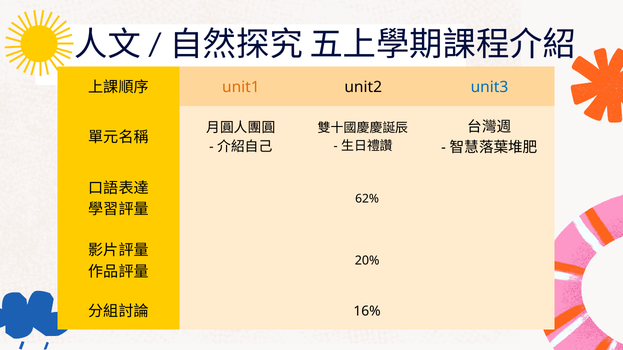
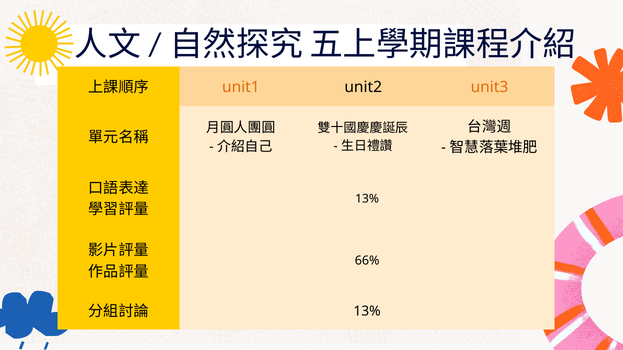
unit3 colour: blue -> orange (489, 87)
62%: 62% -> 13% (367, 199)
20%: 20% -> 66% (367, 261)
16%: 16% -> 13% (367, 312)
